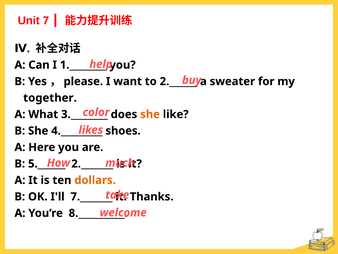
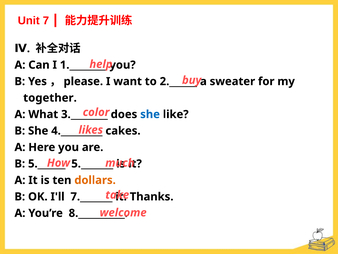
she colour: orange -> blue (150, 114)
shoes: shoes -> cakes (123, 131)
2._______: 2._______ -> 5._______ (92, 163)
